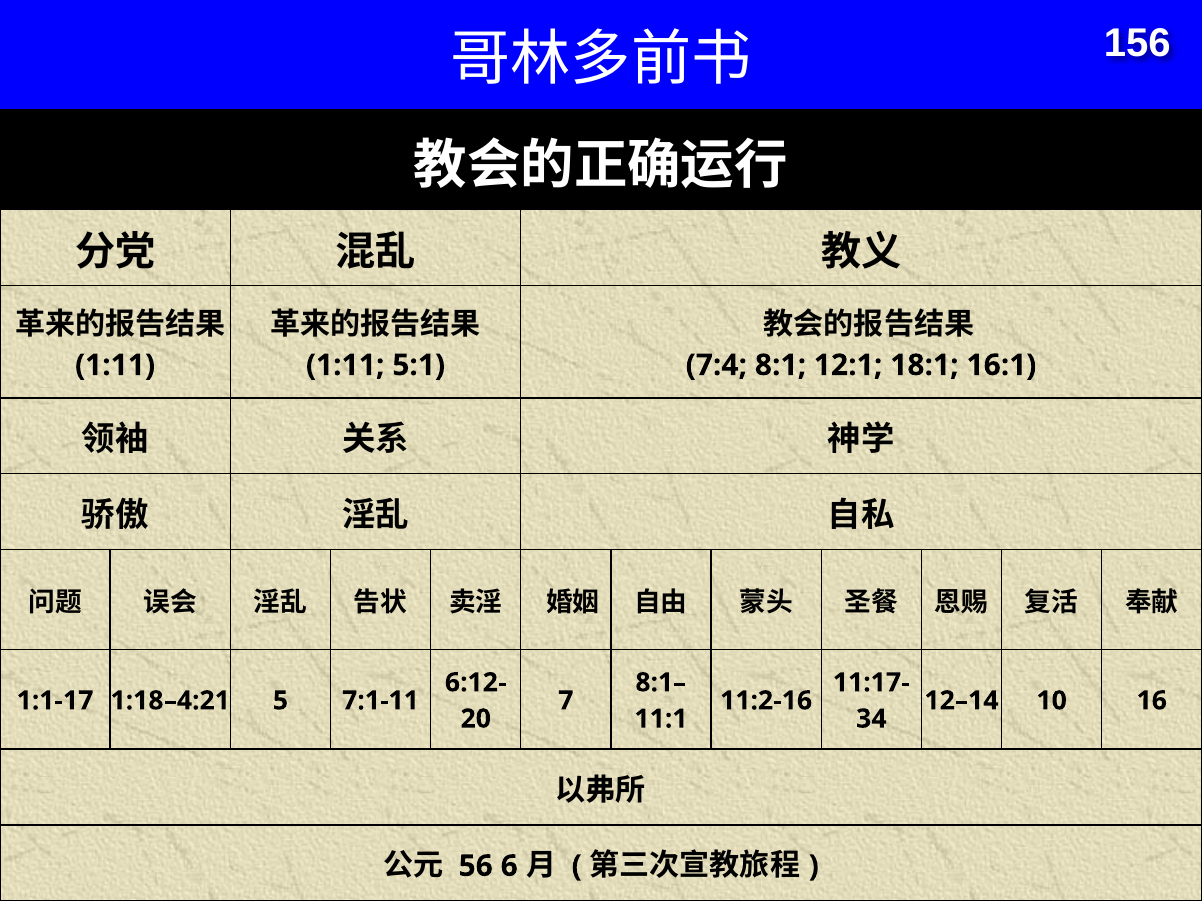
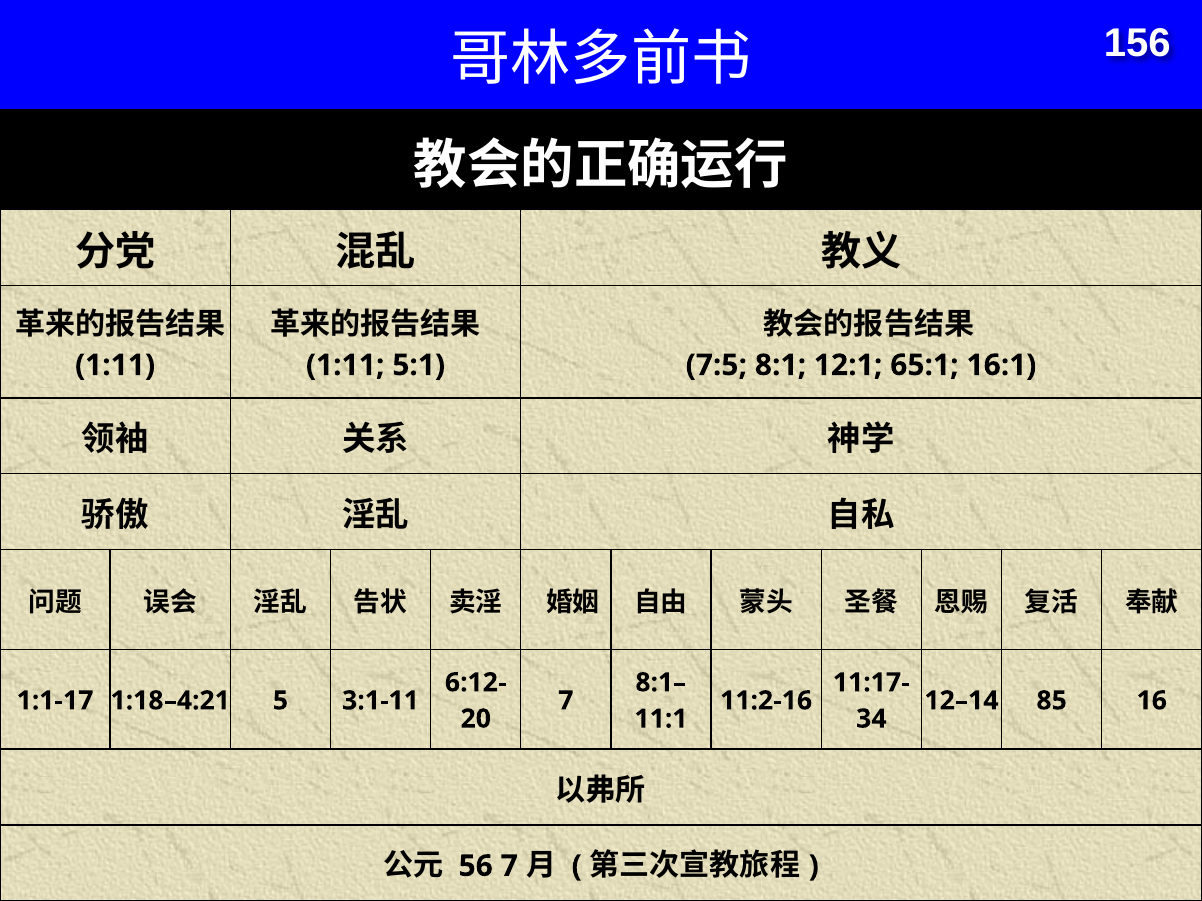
7:4: 7:4 -> 7:5 (716, 365)
18:1: 18:1 -> 65:1 (924, 365)
7:1-11: 7:1-11 -> 3:1-11 (381, 701)
10: 10 -> 85 (1052, 701)
56 6: 6 -> 7 (509, 866)
